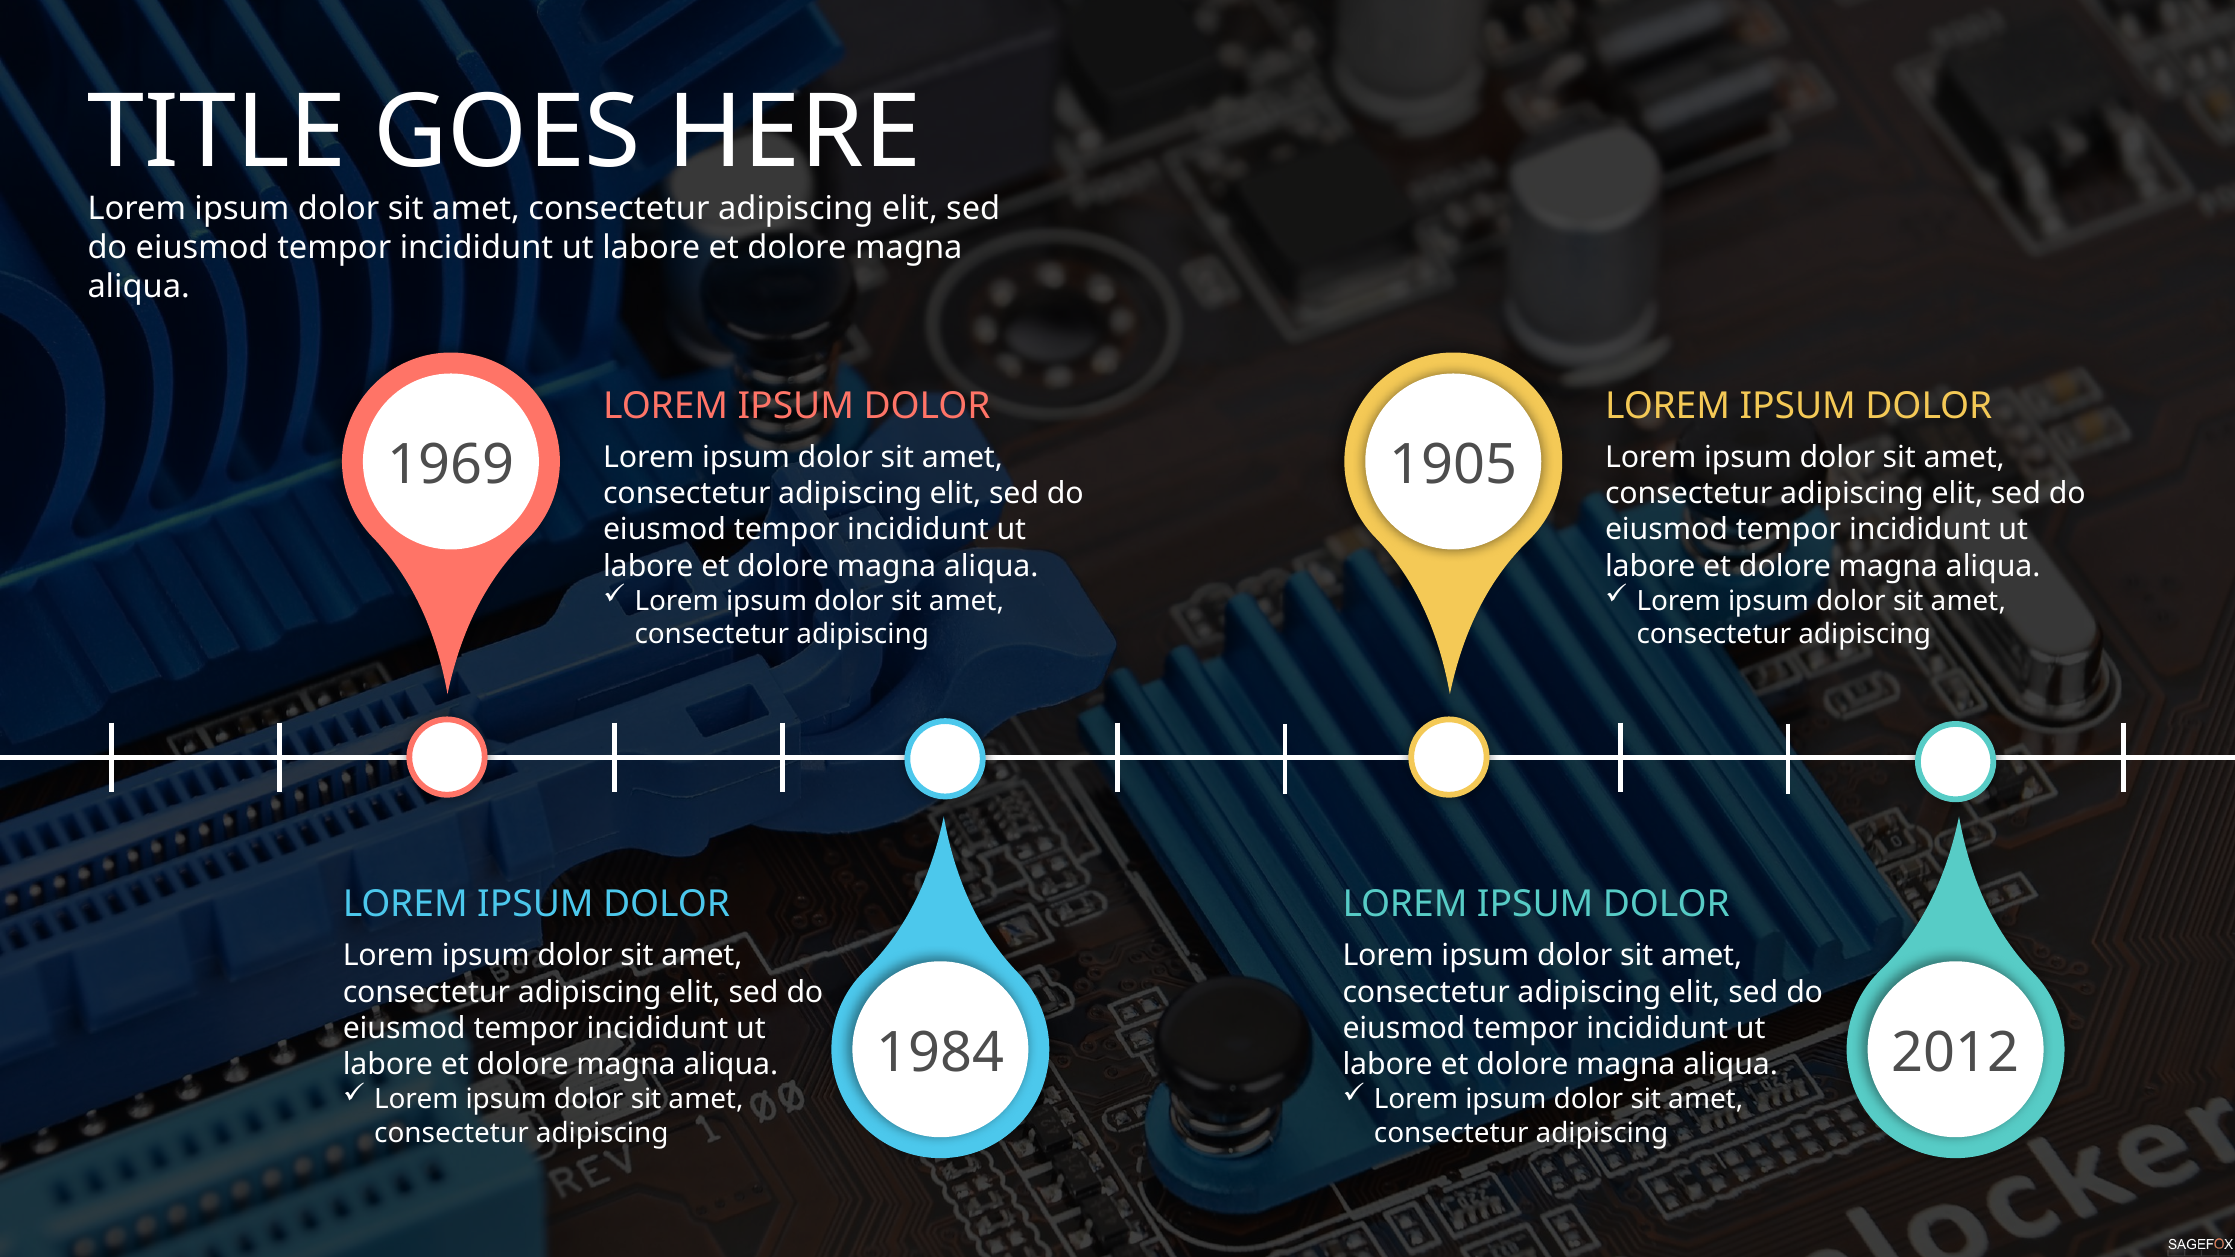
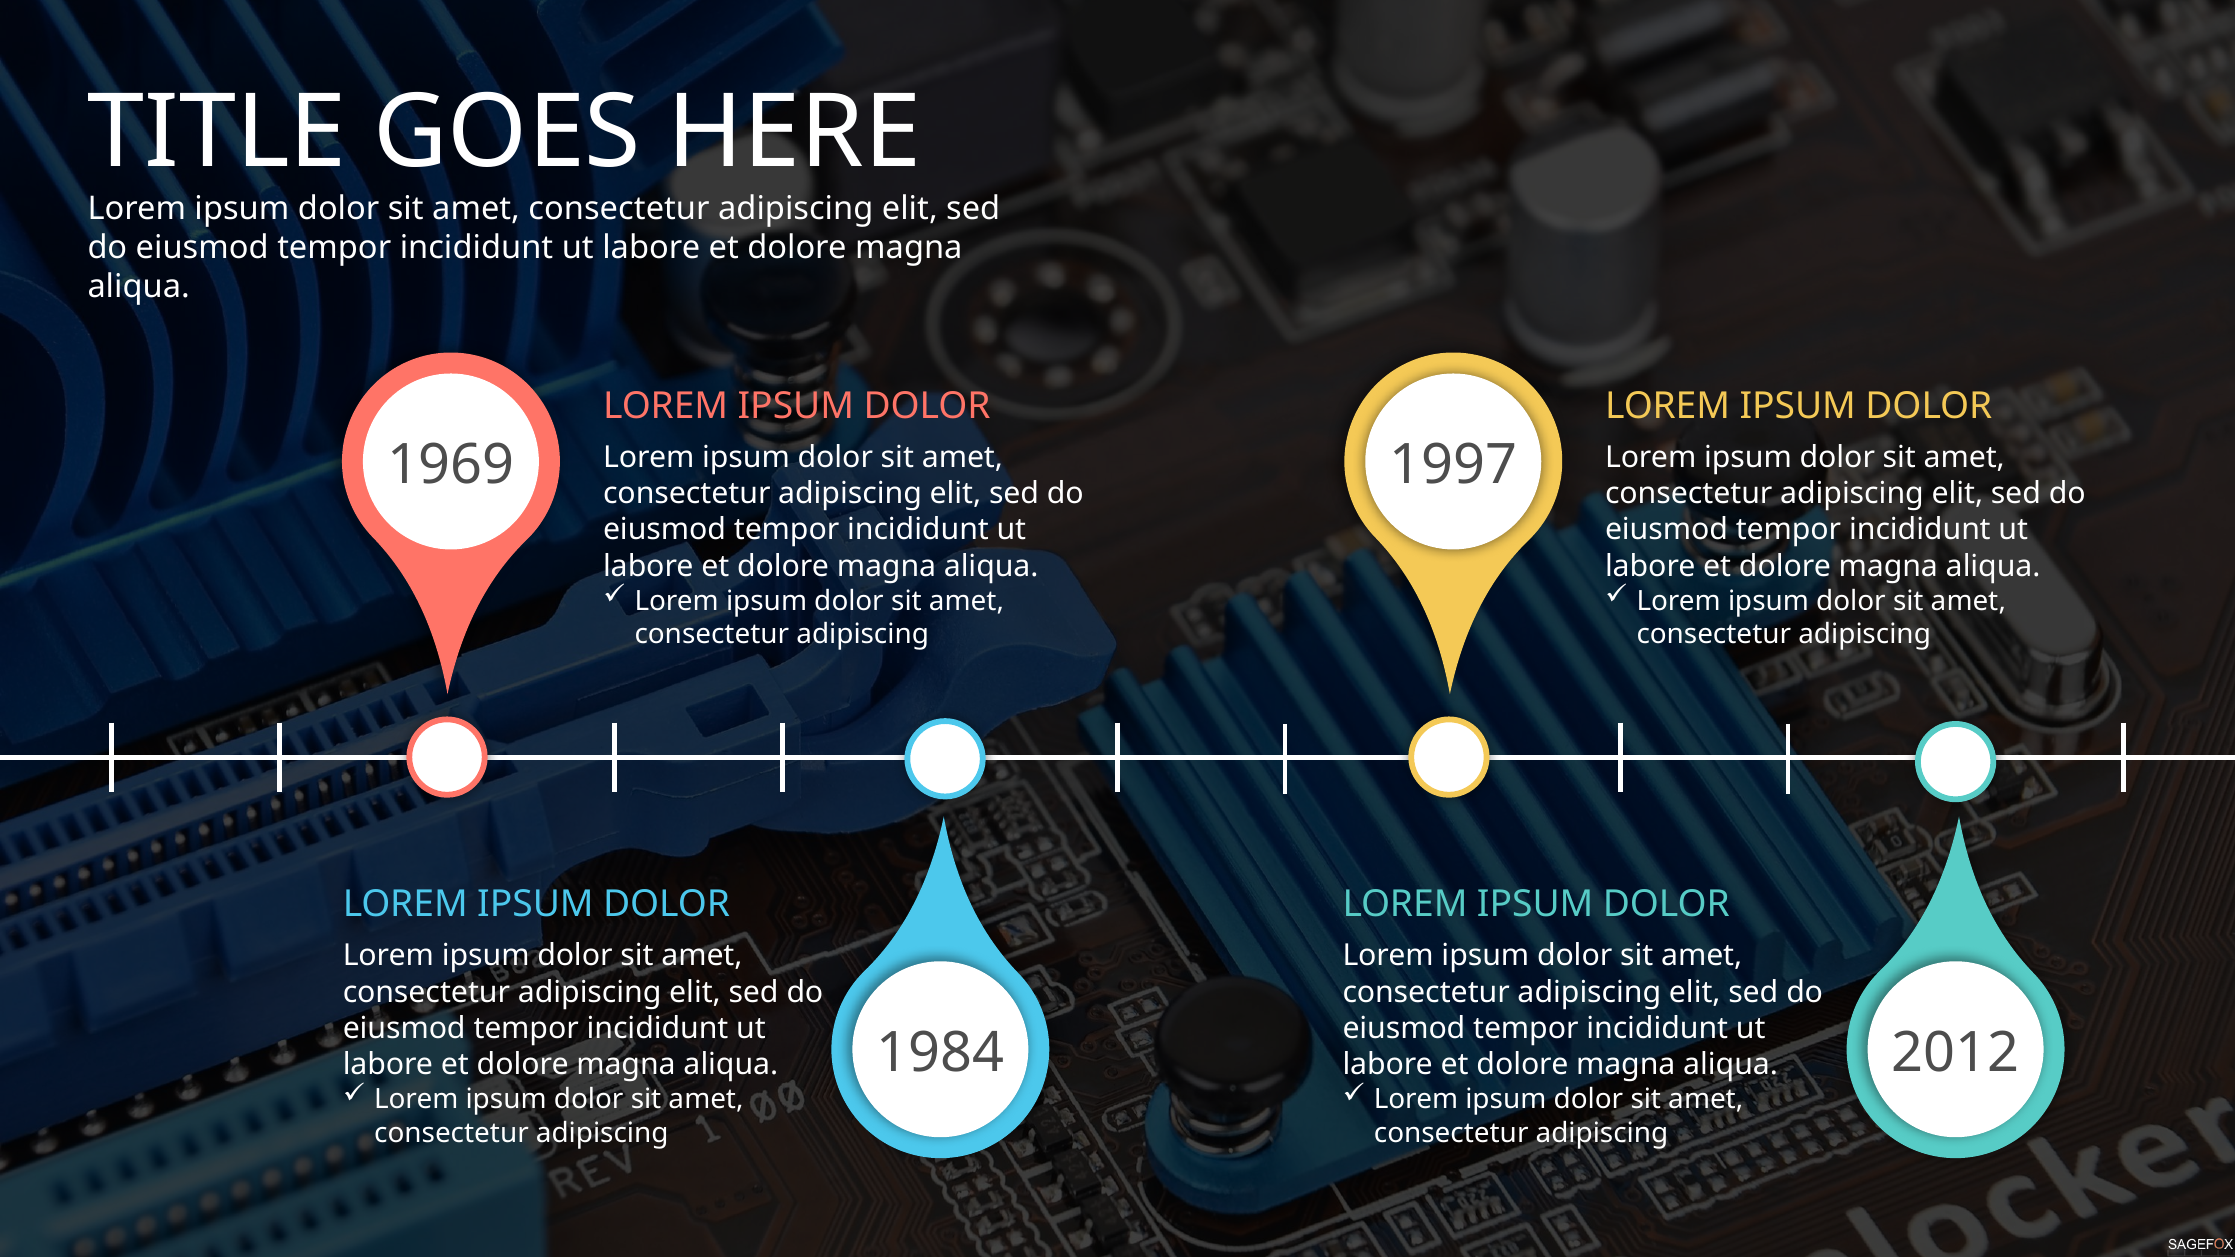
1905: 1905 -> 1997 (1453, 465)
